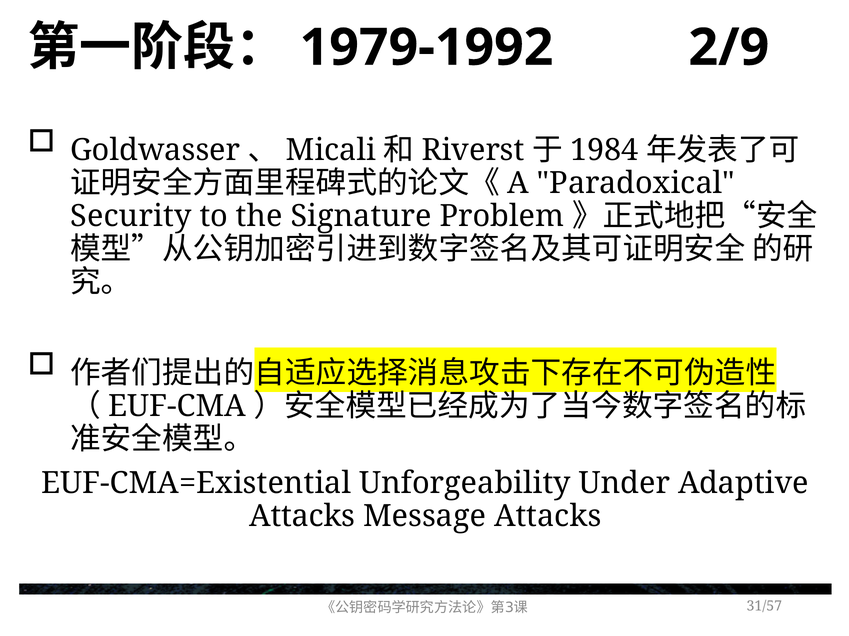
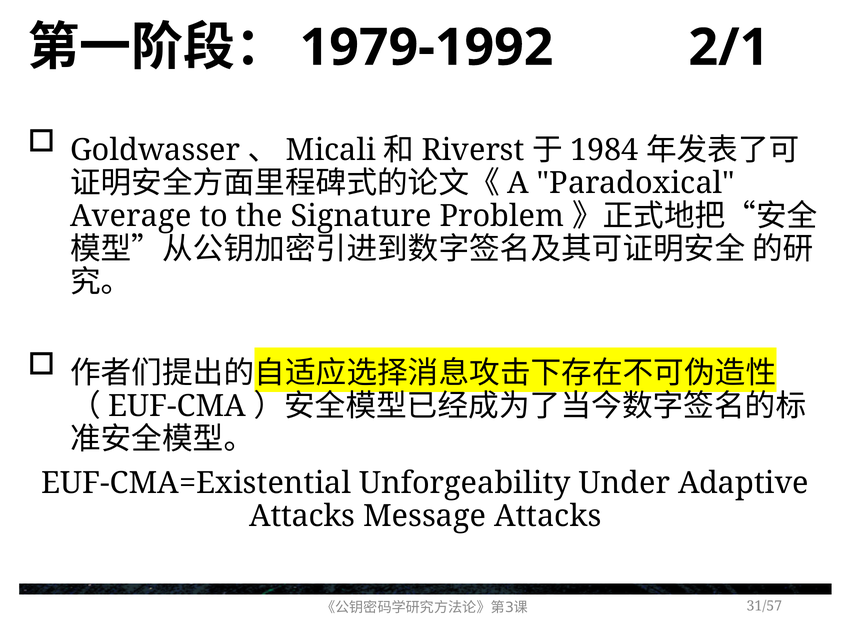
2/9: 2/9 -> 2/1 (729, 48)
Security: Security -> Average (131, 216)
